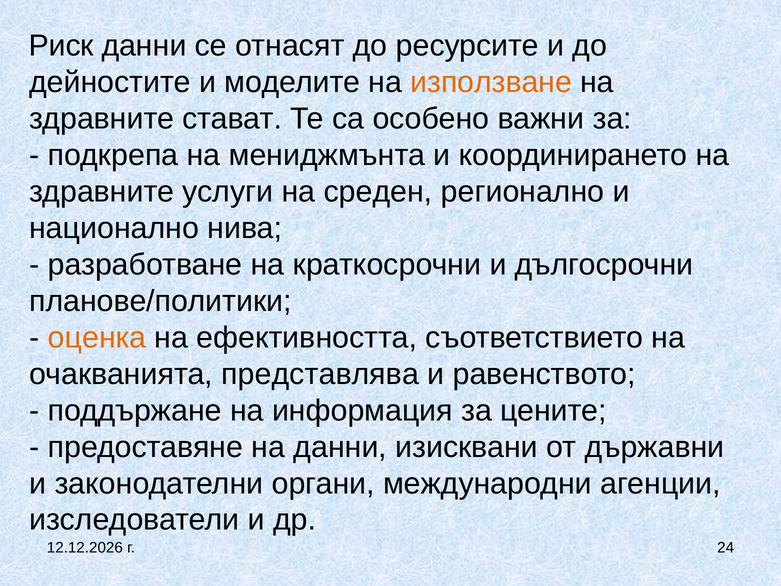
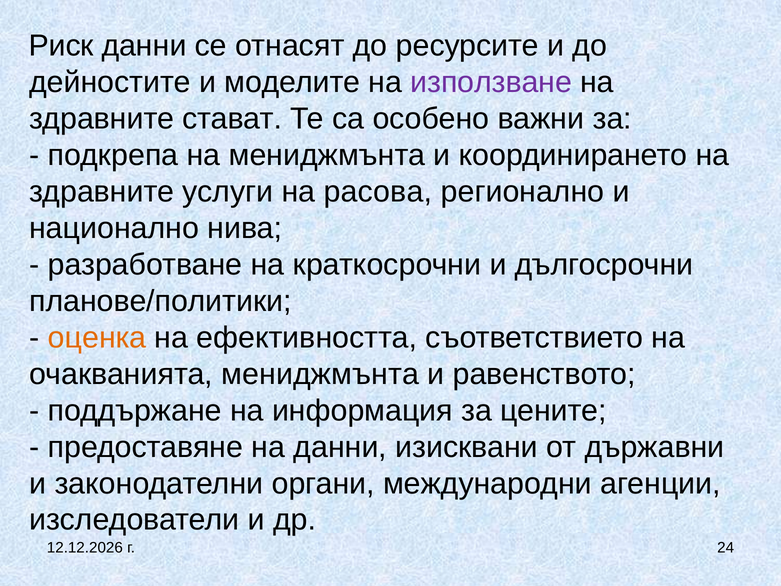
използване colour: orange -> purple (491, 82)
среден: среден -> расова (378, 192)
очакванията представлява: представлява -> мениджмънта (320, 374)
